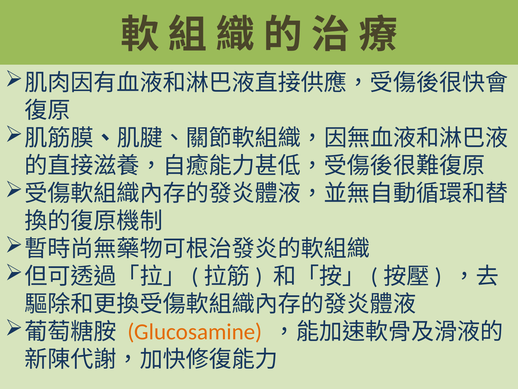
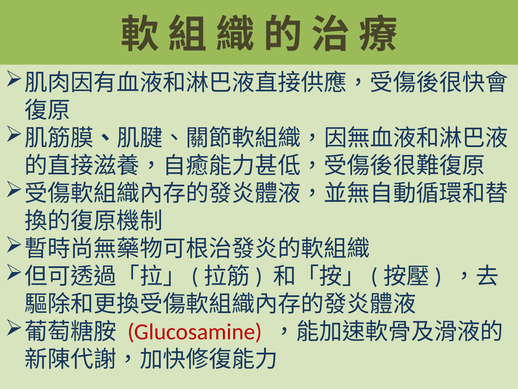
Glucosamine colour: orange -> red (195, 331)
